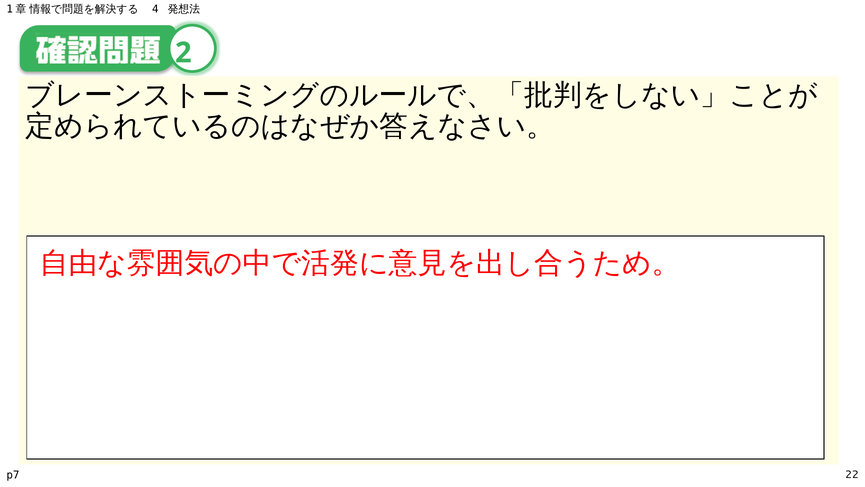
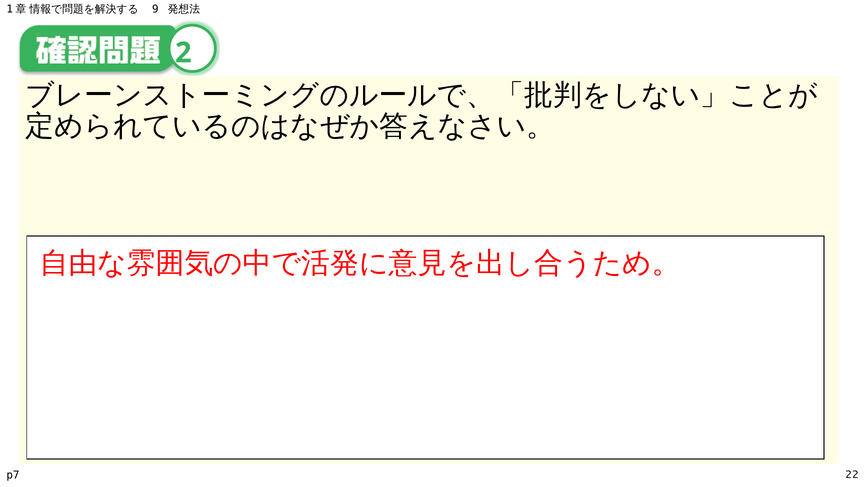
4: 4 -> 9 (155, 9)
